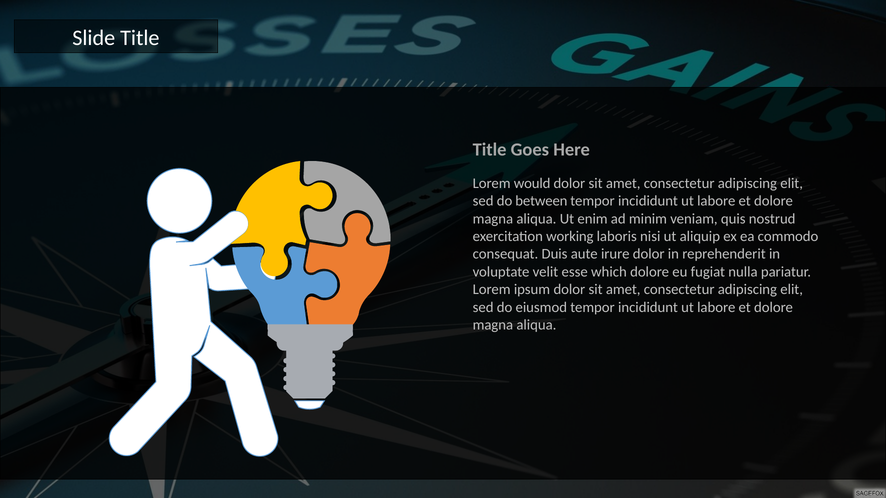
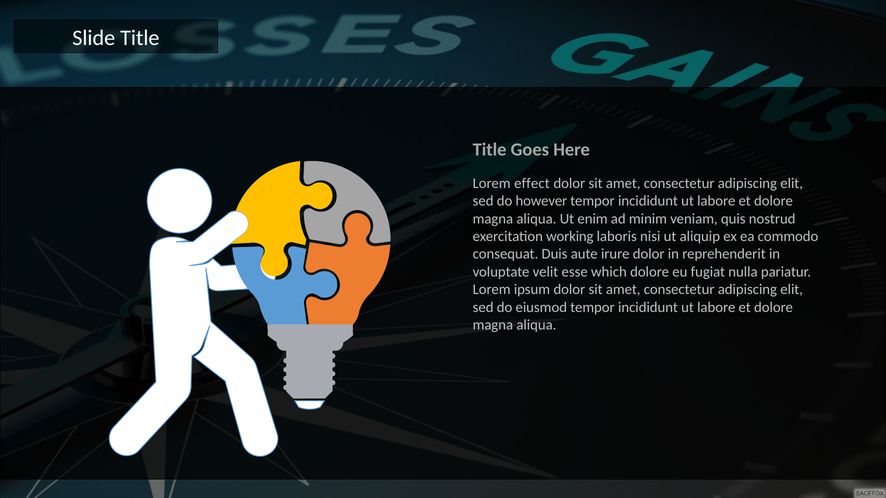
would: would -> effect (532, 183)
between: between -> however (541, 201)
